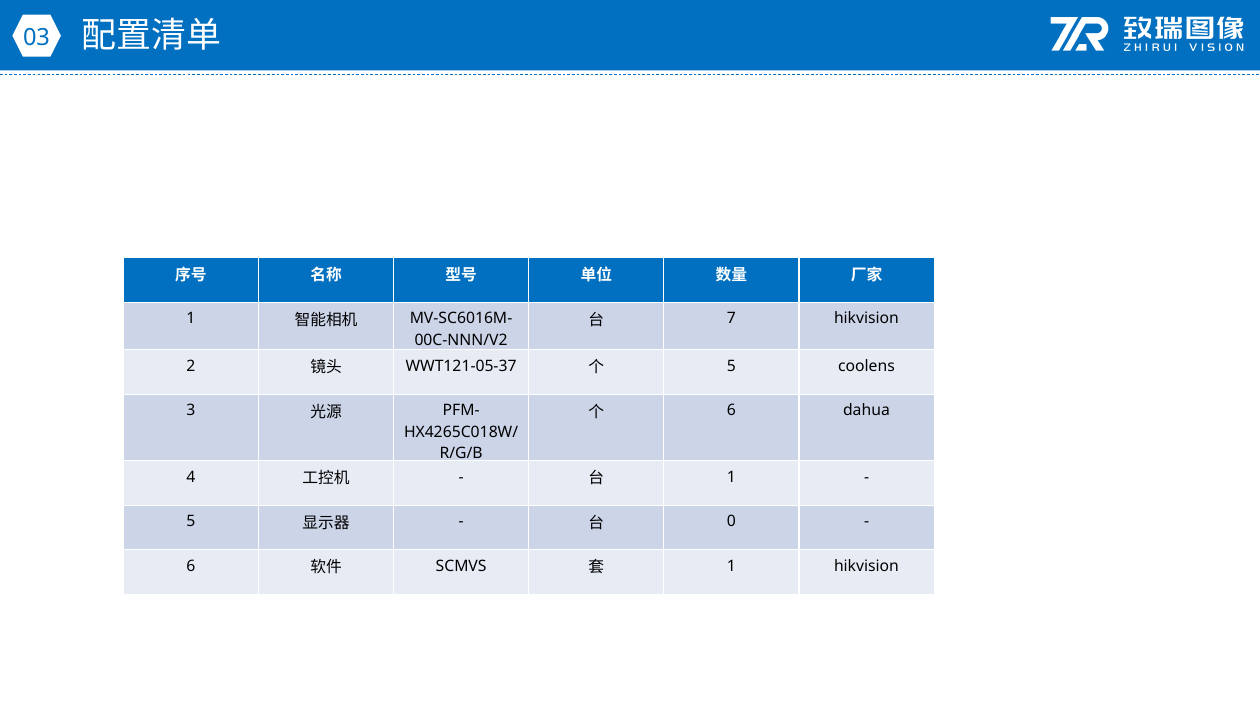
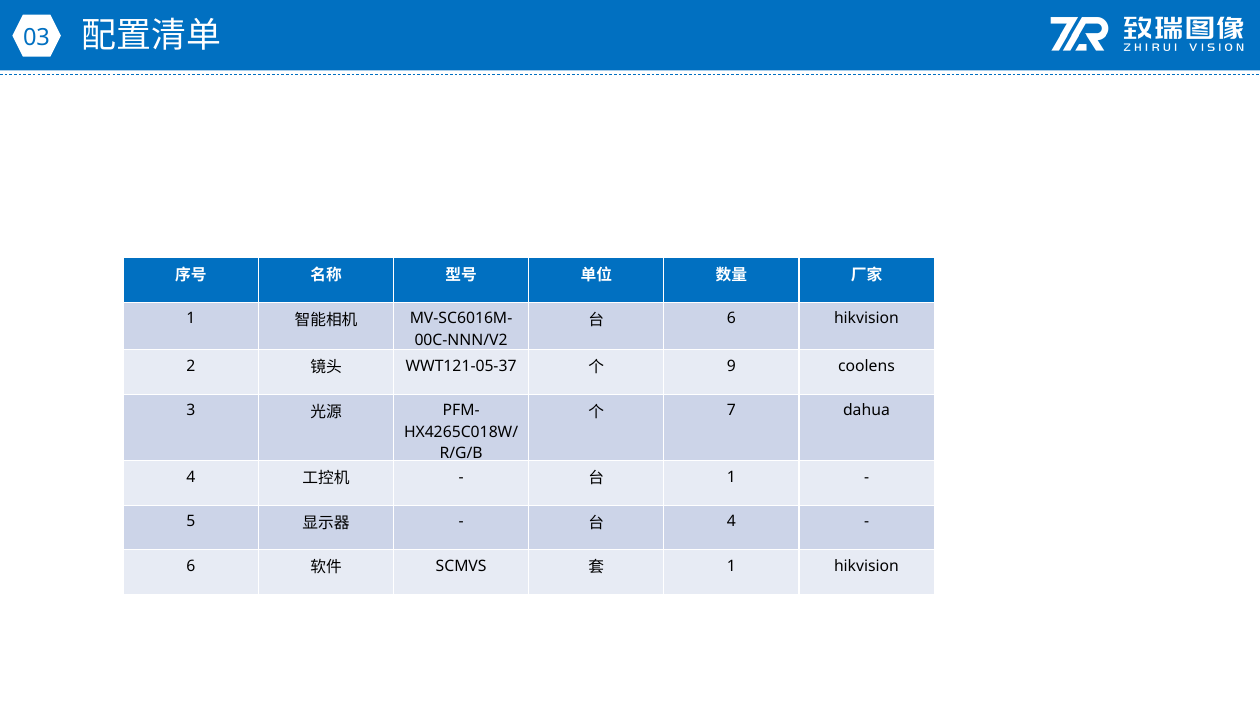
7: 7 -> 6 (731, 319)
5: 5 -> 9 (731, 366)
6: 6 -> 7 (731, 411)
0: 0 -> 4 (731, 521)
